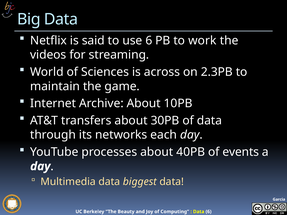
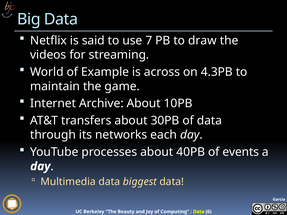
use 6: 6 -> 7 (149, 41)
work: work -> draw (202, 41)
Sciences: Sciences -> Example (105, 72)
2.3PB: 2.3PB -> 4.3PB (217, 72)
